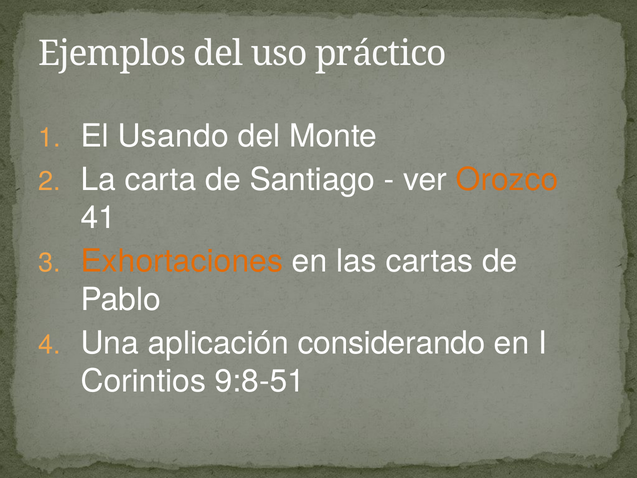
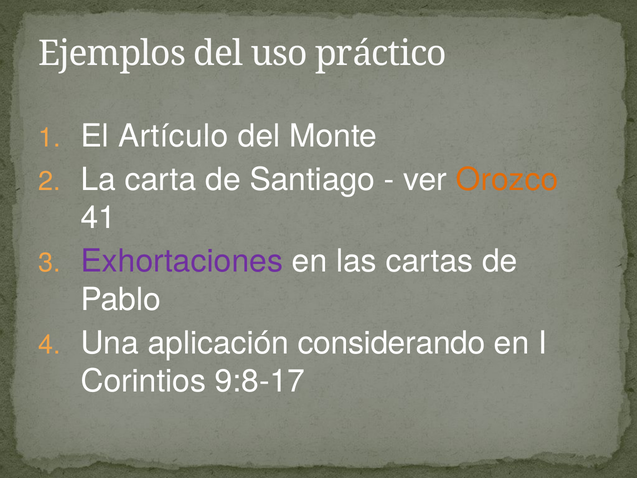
Usando: Usando -> Artículo (173, 136)
Exhortaciones colour: orange -> purple (182, 261)
9:8-51: 9:8-51 -> 9:8-17 (260, 381)
